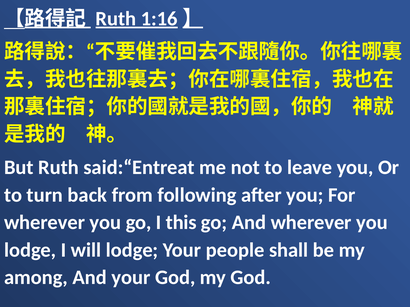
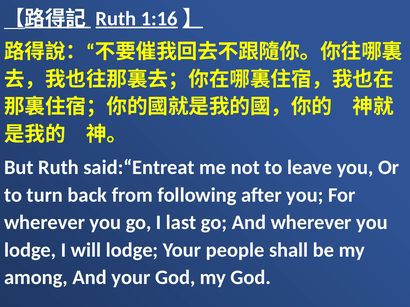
this: this -> last (181, 223)
